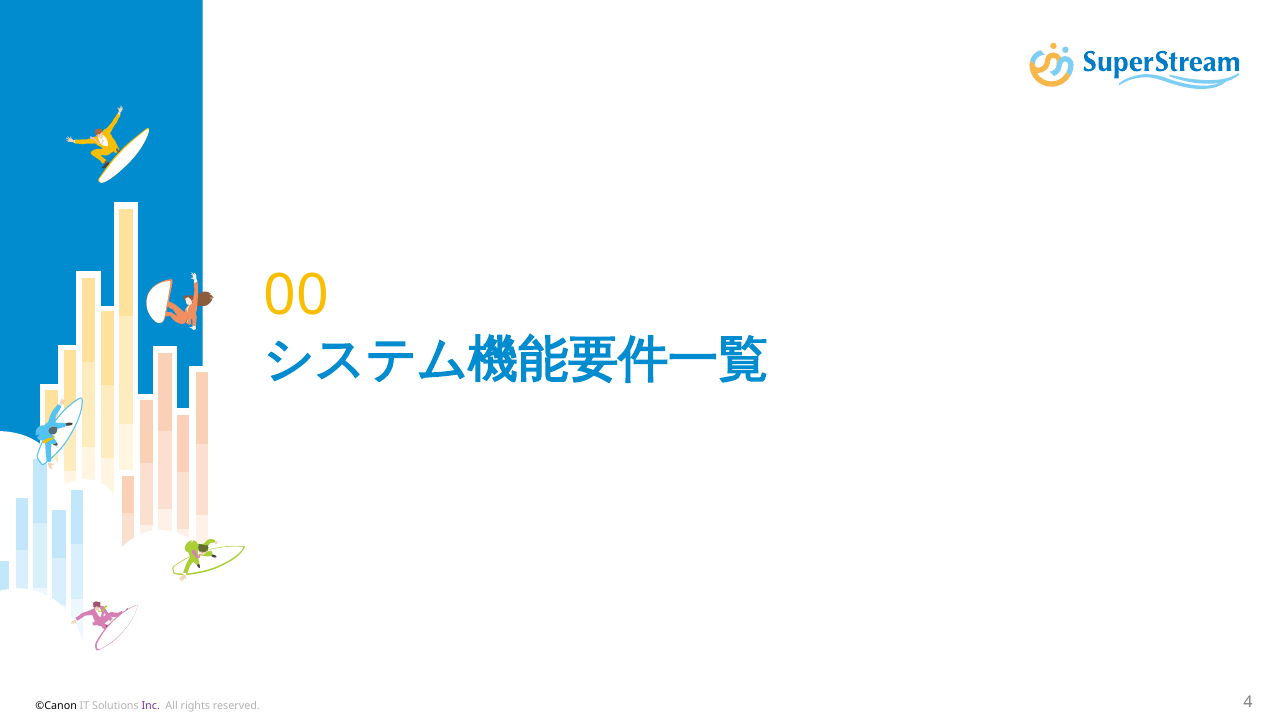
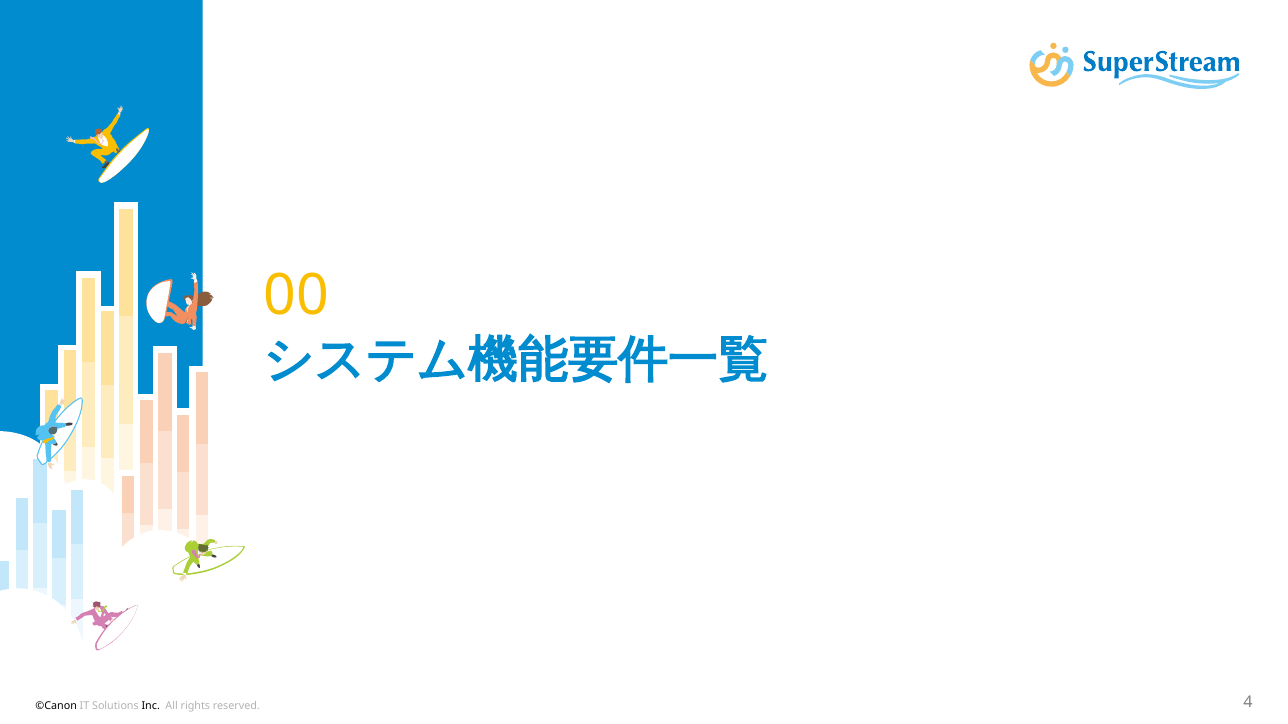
Inc colour: purple -> black (151, 706)
